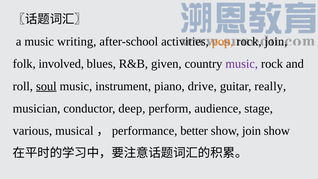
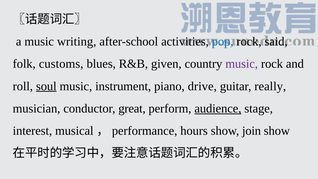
pop colour: orange -> blue (223, 42)
rock join: join -> said (276, 42)
involved: involved -> customs (61, 64)
deep: deep -> great (132, 108)
audience underline: none -> present (218, 108)
various: various -> interest (32, 131)
better: better -> hours (194, 131)
